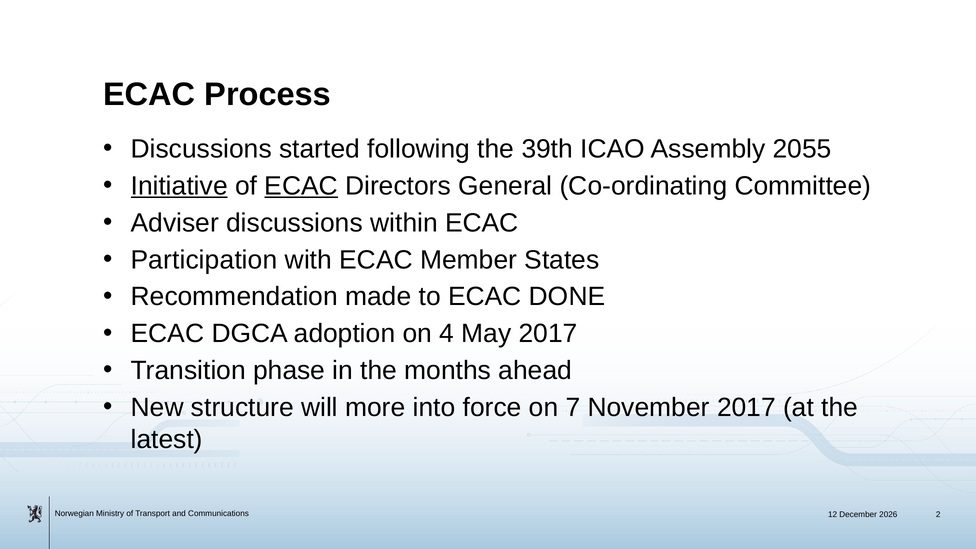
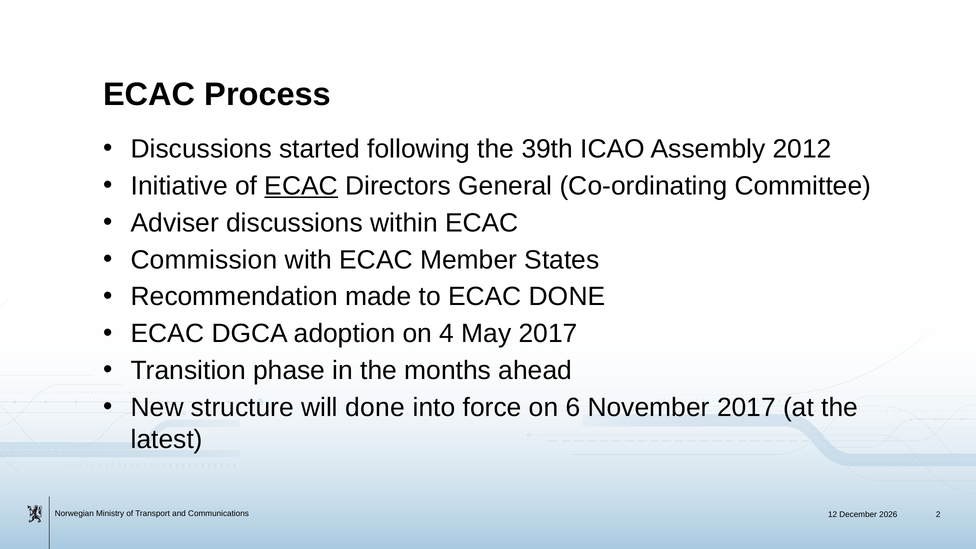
2055: 2055 -> 2012 (802, 149)
Initiative underline: present -> none (179, 186)
Participation: Participation -> Commission (204, 260)
will more: more -> done (375, 408)
7: 7 -> 6 (573, 408)
